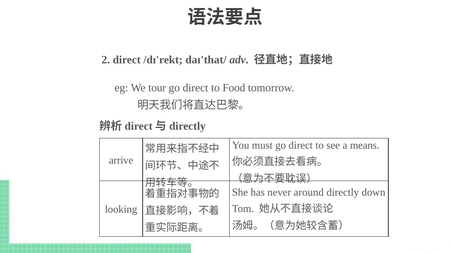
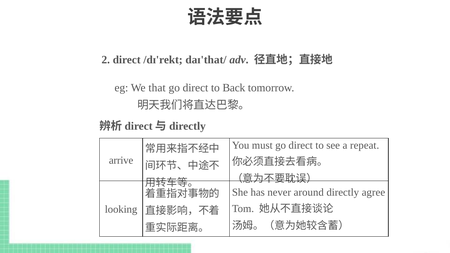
tour: tour -> that (157, 88)
Food: Food -> Back (234, 88)
means: means -> repeat (365, 145)
down: down -> agree (373, 192)
